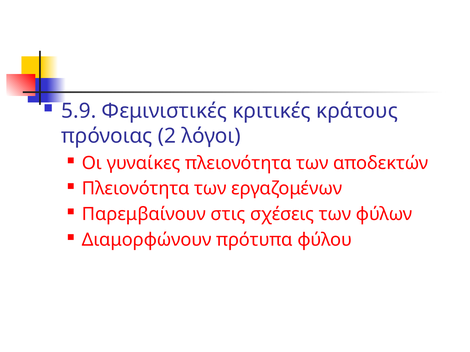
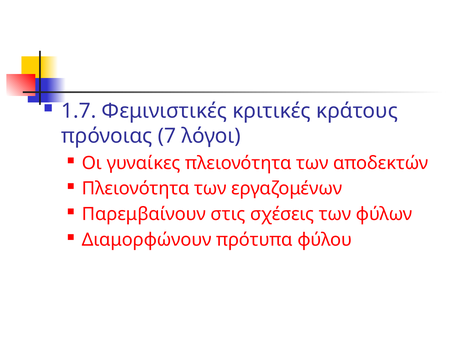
5.9: 5.9 -> 1.7 (79, 111)
2: 2 -> 7 (167, 136)
